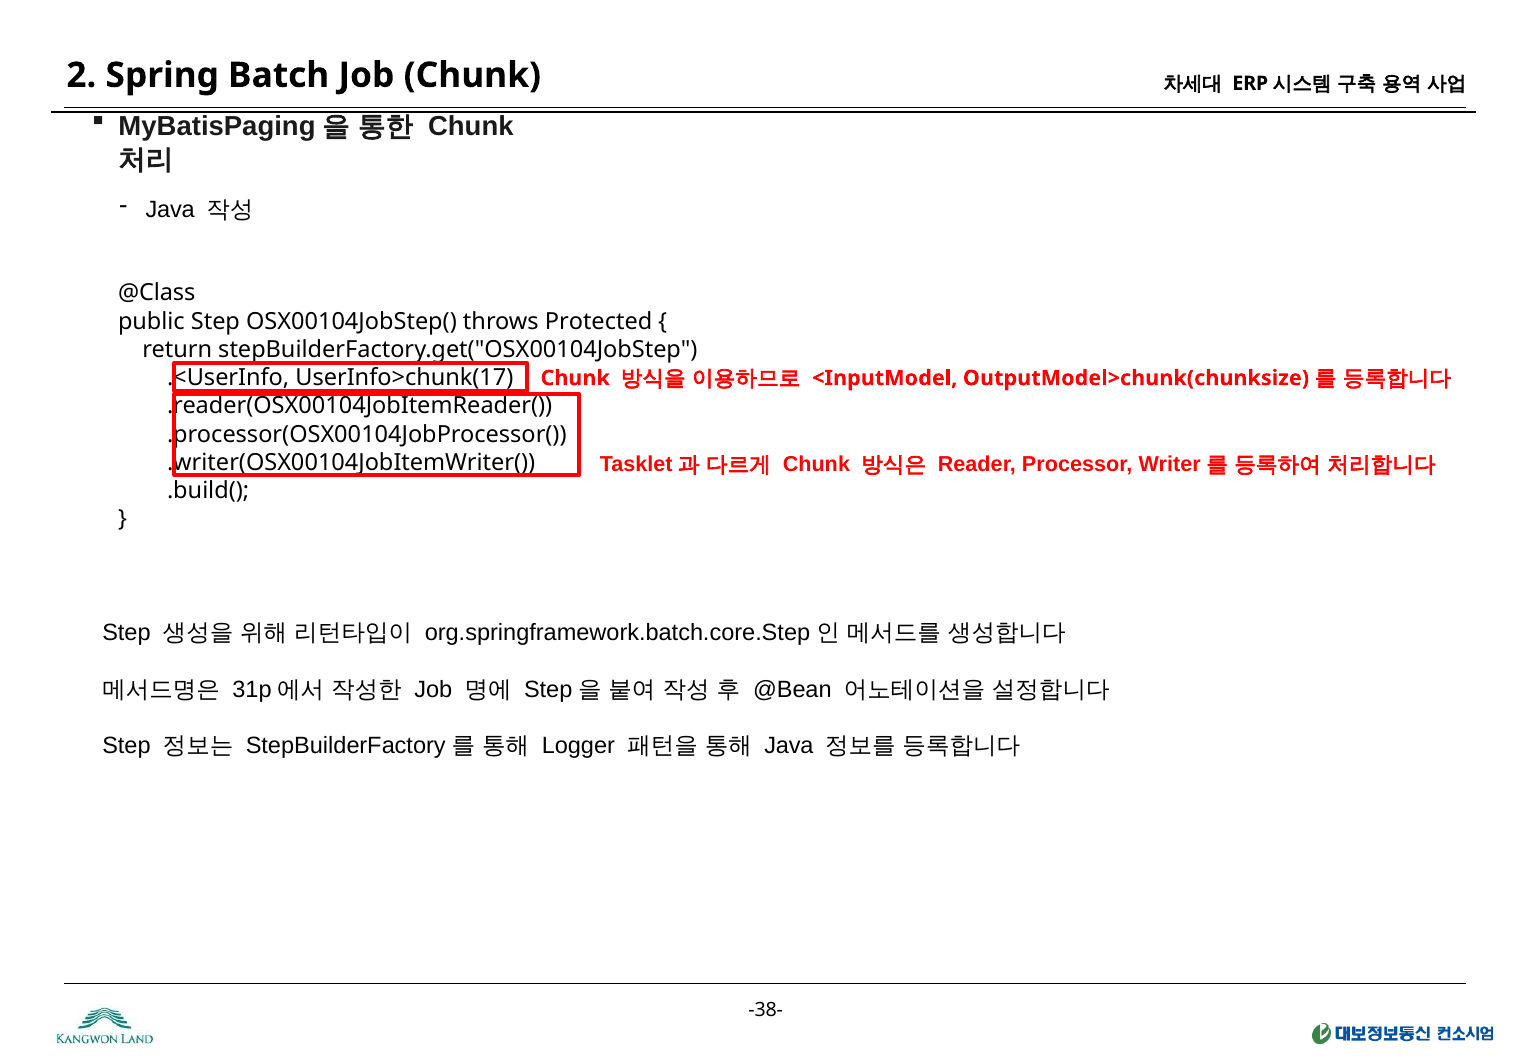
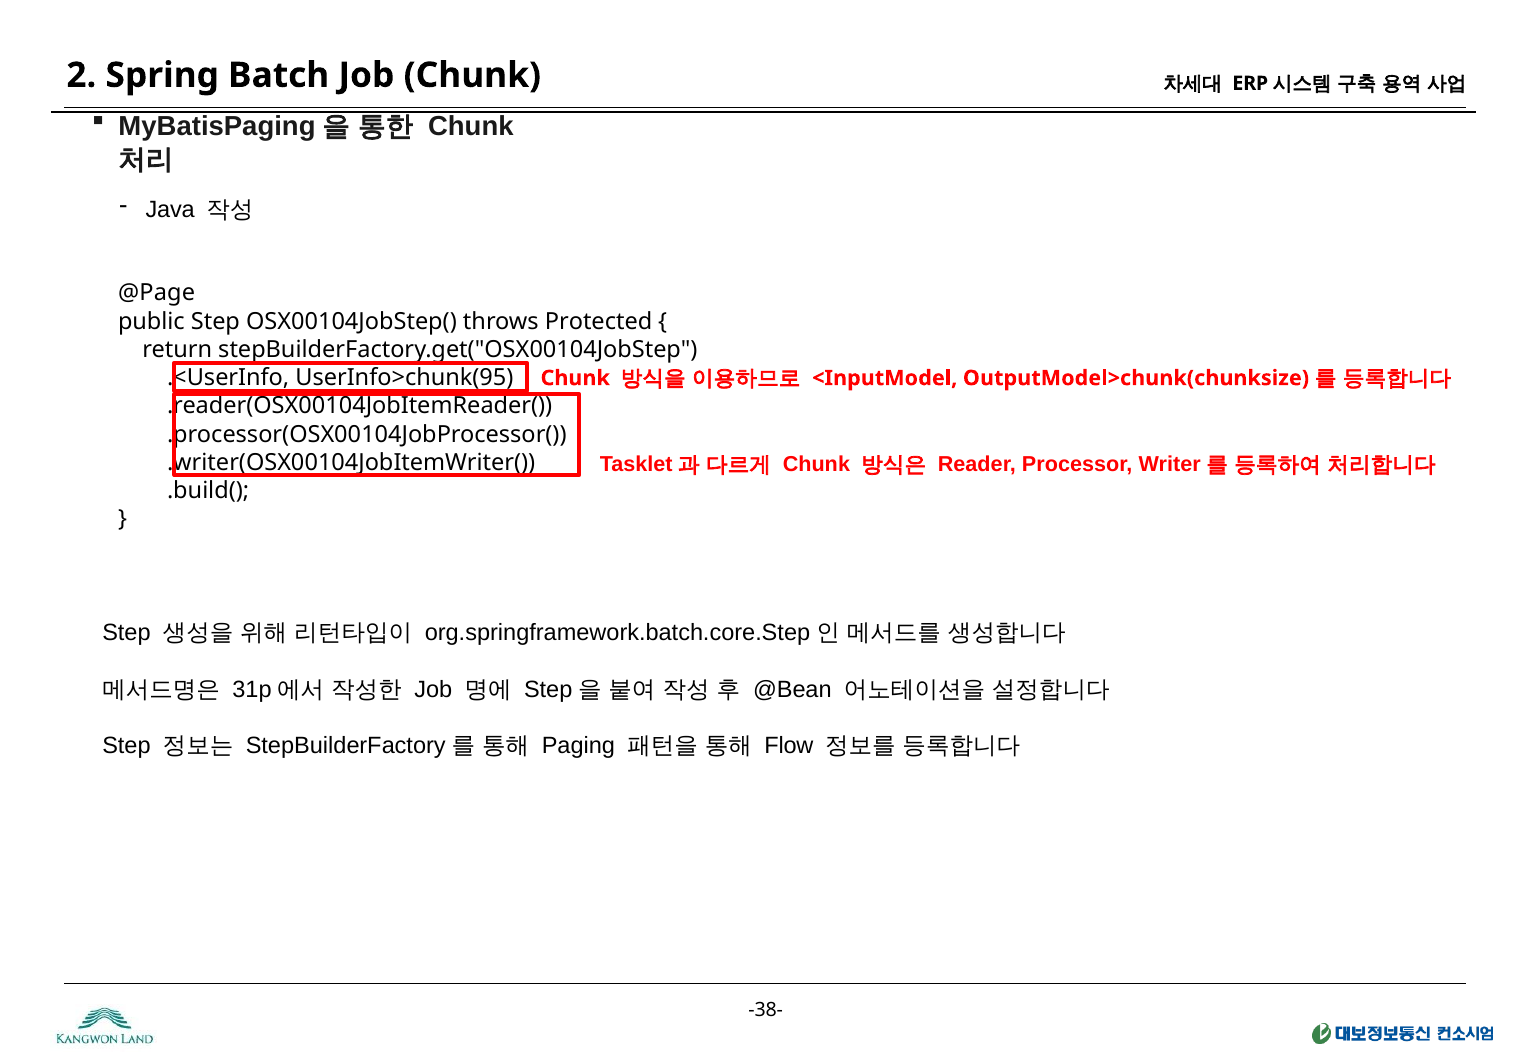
@Class: @Class -> @Page (157, 293)
UserInfo>chunk(17: UserInfo>chunk(17 -> UserInfo>chunk(95 (404, 378)
Logger: Logger -> Paging (578, 746)
Java: Java -> Flow (789, 746)
